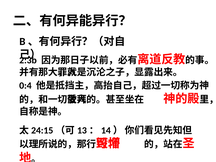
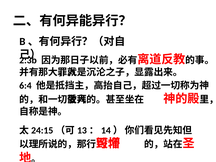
0:4: 0:4 -> 6:4 (25, 86)
